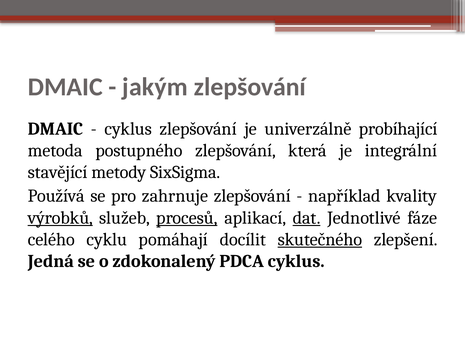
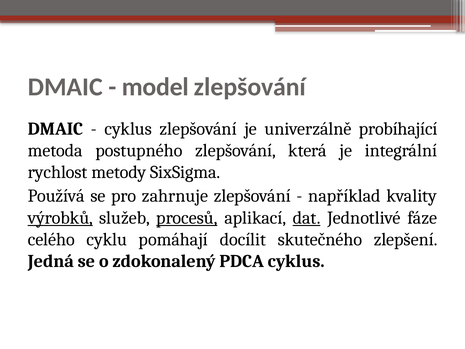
jakým: jakým -> model (155, 87)
stavějící: stavějící -> rychlost (58, 172)
skutečného underline: present -> none (320, 239)
